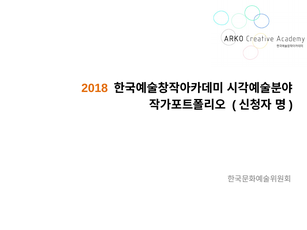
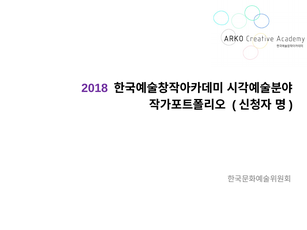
2018 colour: orange -> purple (95, 88)
